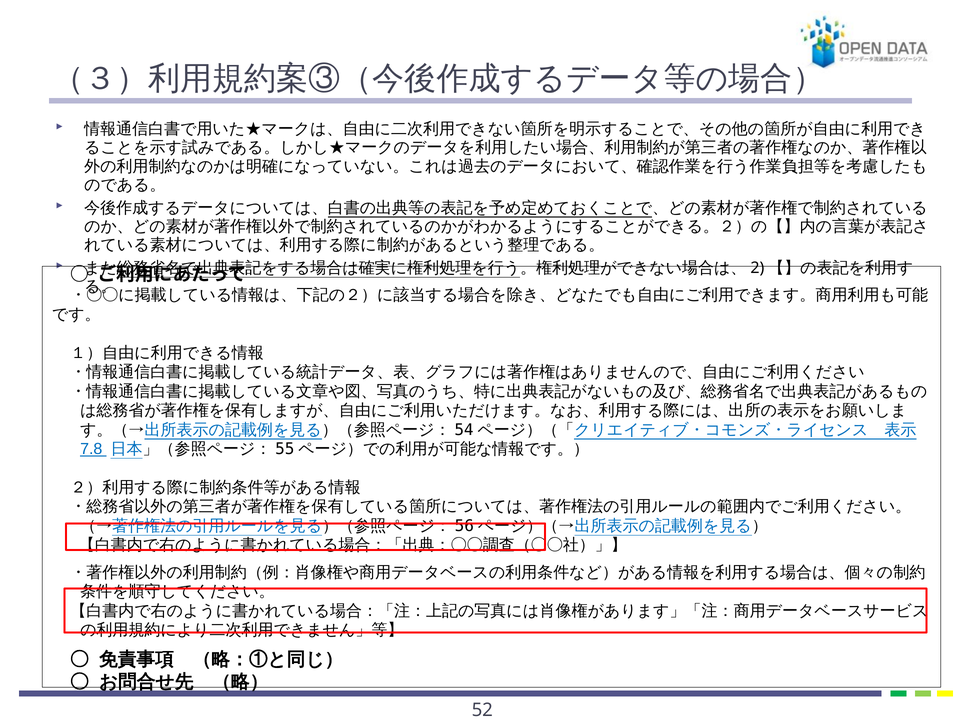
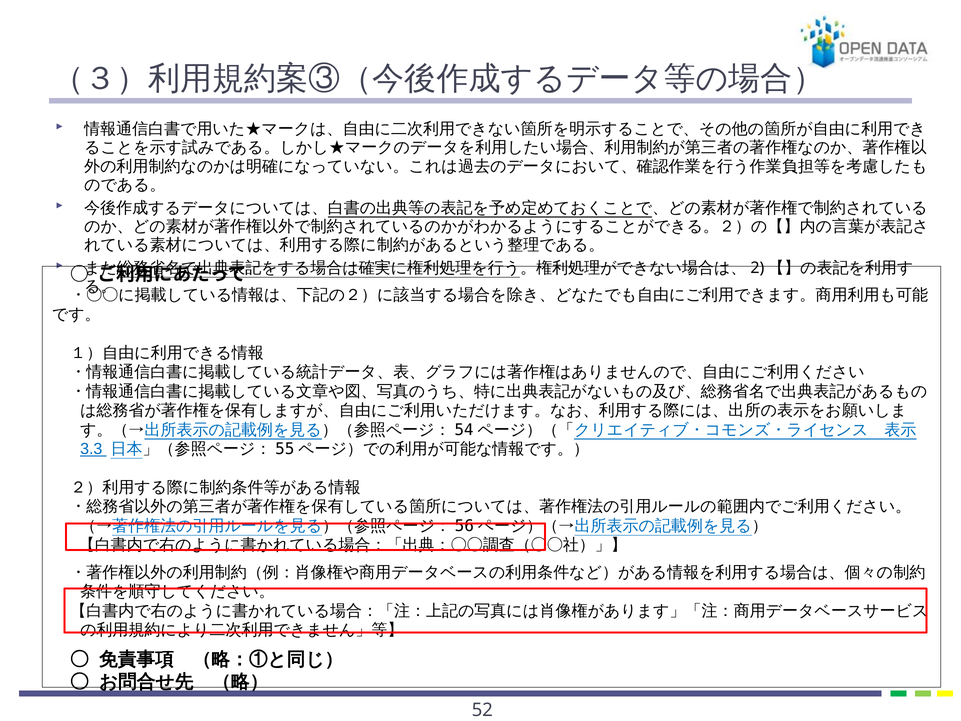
7.8: 7.8 -> 3.3 (91, 449)
